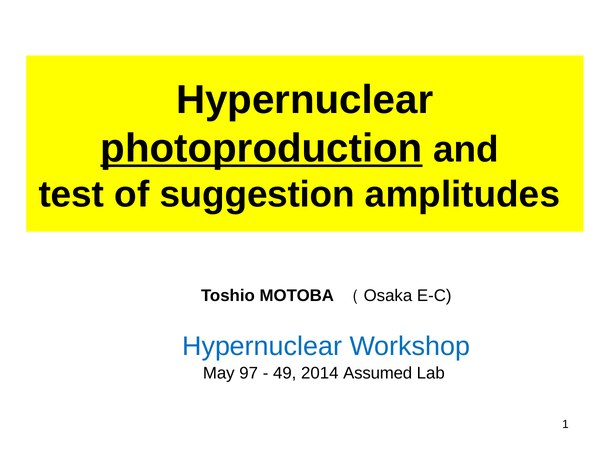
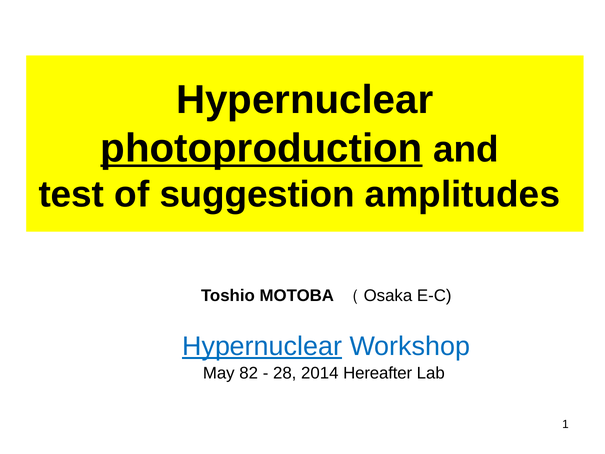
Hypernuclear underline: none -> present (262, 346)
97: 97 -> 82 (249, 373)
49: 49 -> 28 (285, 373)
Assumed: Assumed -> Hereafter (378, 373)
